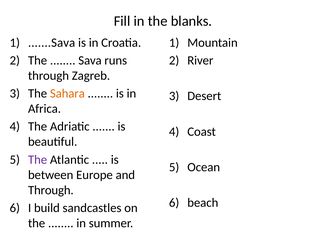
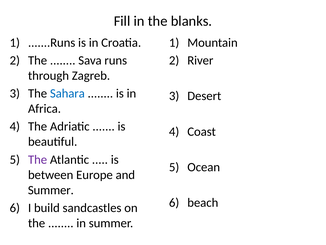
.......Sava: .......Sava -> .......Runs (52, 43)
Sahara colour: orange -> blue (67, 93)
Through: Through -> Summer (51, 190)
